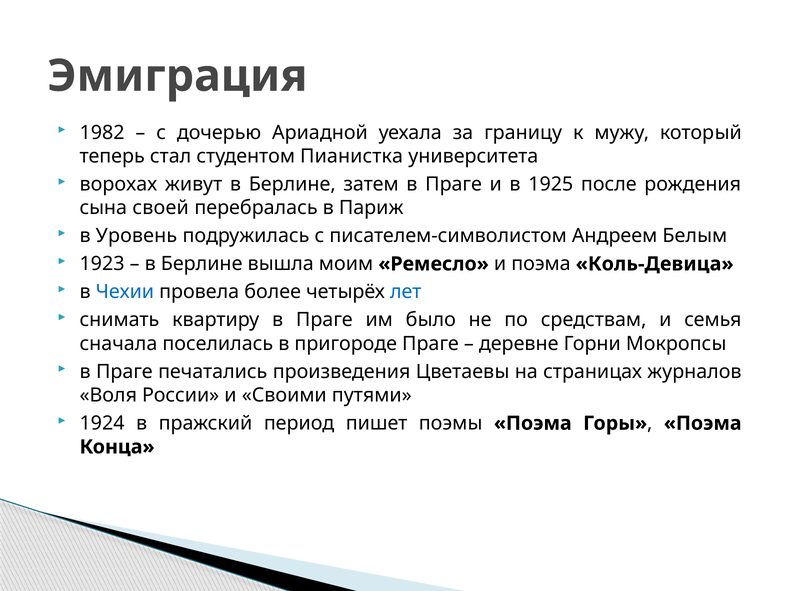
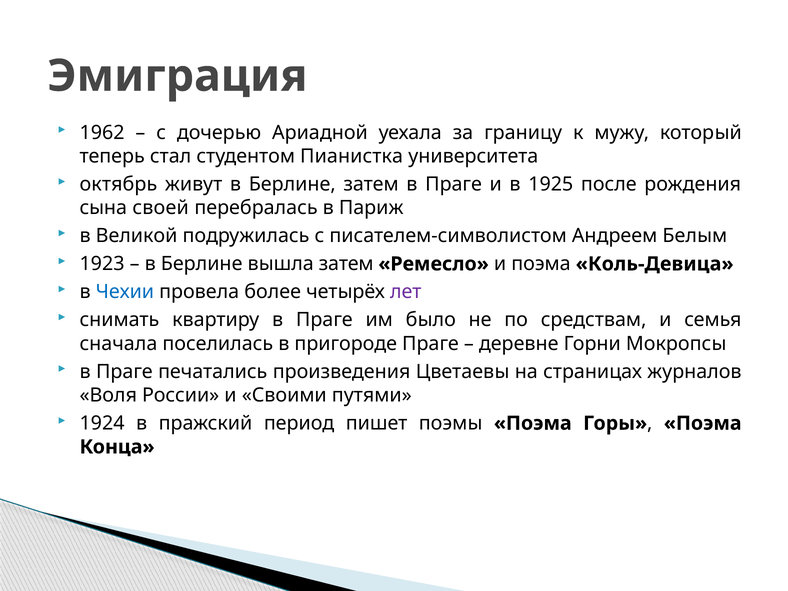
1982: 1982 -> 1962 (102, 133)
ворохах: ворохах -> октябрь (118, 184)
Уровень: Уровень -> Великой (137, 236)
вышла моим: моим -> затем (346, 264)
лет colour: blue -> purple (406, 292)
